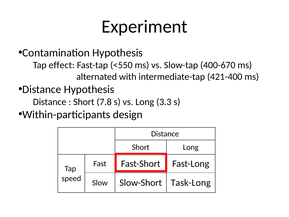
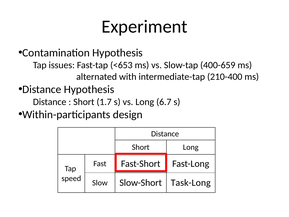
effect: effect -> issues (62, 65)
<550: <550 -> <653 (121, 65)
400-670: 400-670 -> 400-659 (218, 65)
421-400: 421-400 -> 210-400 (225, 77)
7.8: 7.8 -> 1.7 (104, 102)
3.3: 3.3 -> 6.7 (164, 102)
